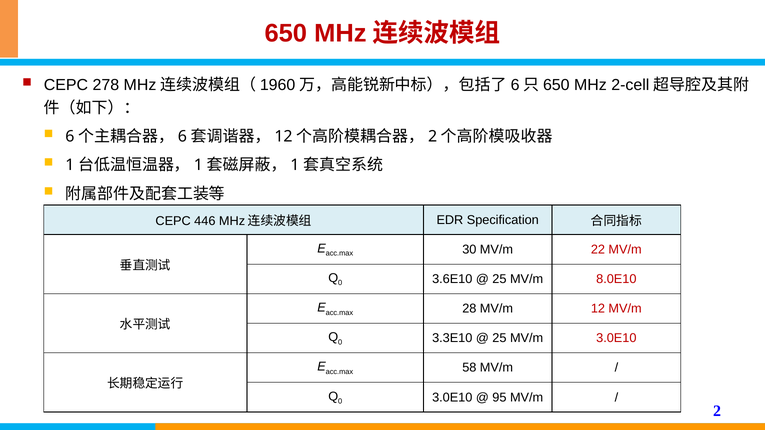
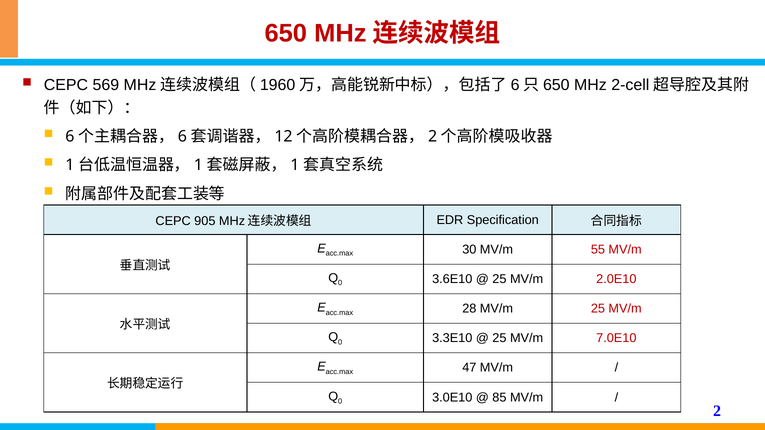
278: 278 -> 569 (106, 85)
446: 446 -> 905 (205, 221)
22: 22 -> 55 (598, 250)
8.0E10: 8.0E10 -> 2.0E10 (616, 279)
MV/m 12: 12 -> 25 (598, 309)
MV/m 3.0E10: 3.0E10 -> 7.0E10 (616, 338)
58: 58 -> 47 (469, 368)
95: 95 -> 85 (499, 398)
